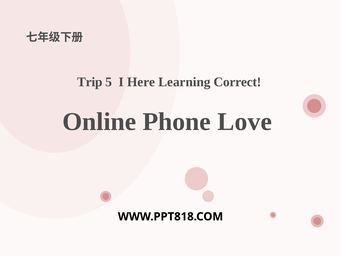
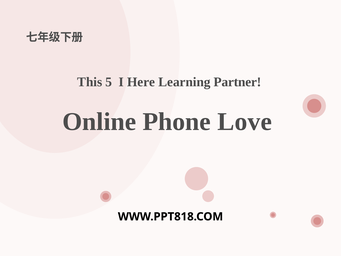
Trip: Trip -> This (90, 82)
Correct: Correct -> Partner (237, 82)
